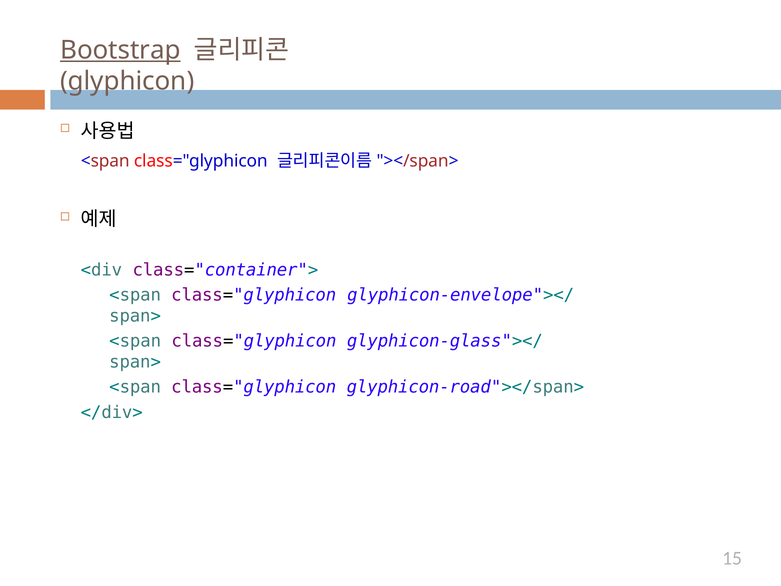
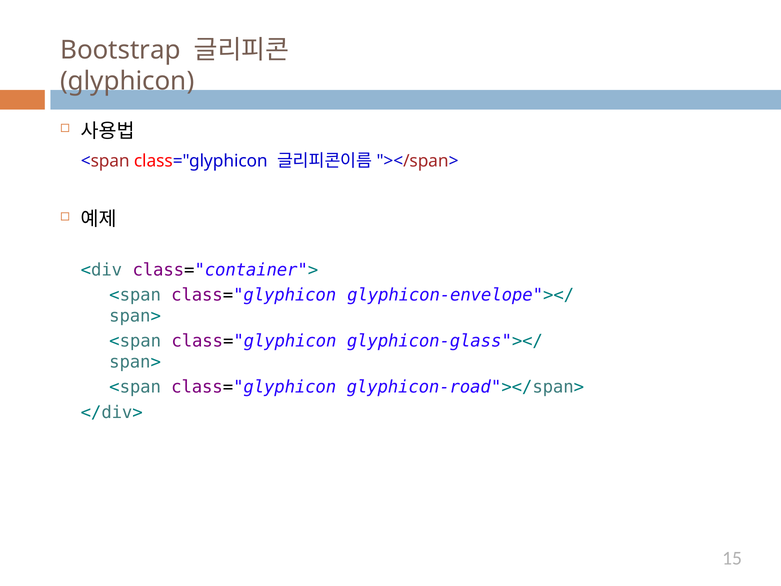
Bootstrap underline: present -> none (120, 50)
